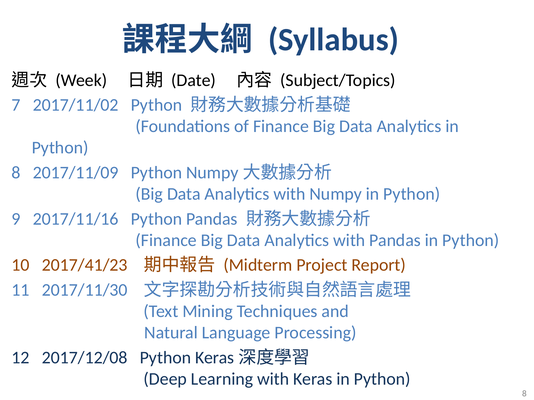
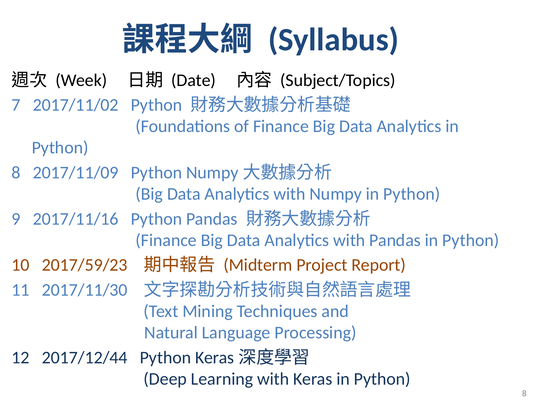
2017/41/23: 2017/41/23 -> 2017/59/23 (85, 265)
2017/12/08: 2017/12/08 -> 2017/12/44 (85, 358)
